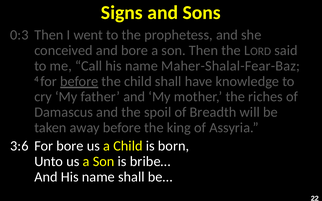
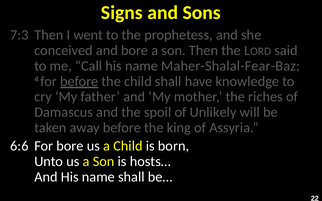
0:3: 0:3 -> 7:3 (19, 35)
Breadth: Breadth -> Unlikely (213, 112)
3:6: 3:6 -> 6:6 (19, 146)
bribe…: bribe… -> hosts… (150, 162)
